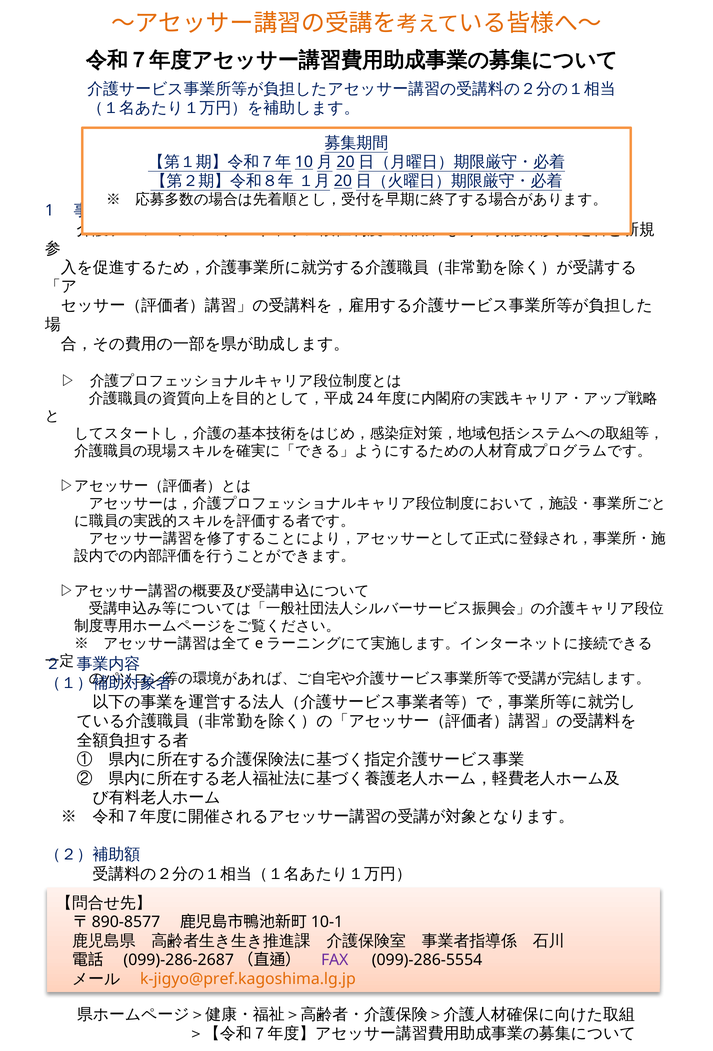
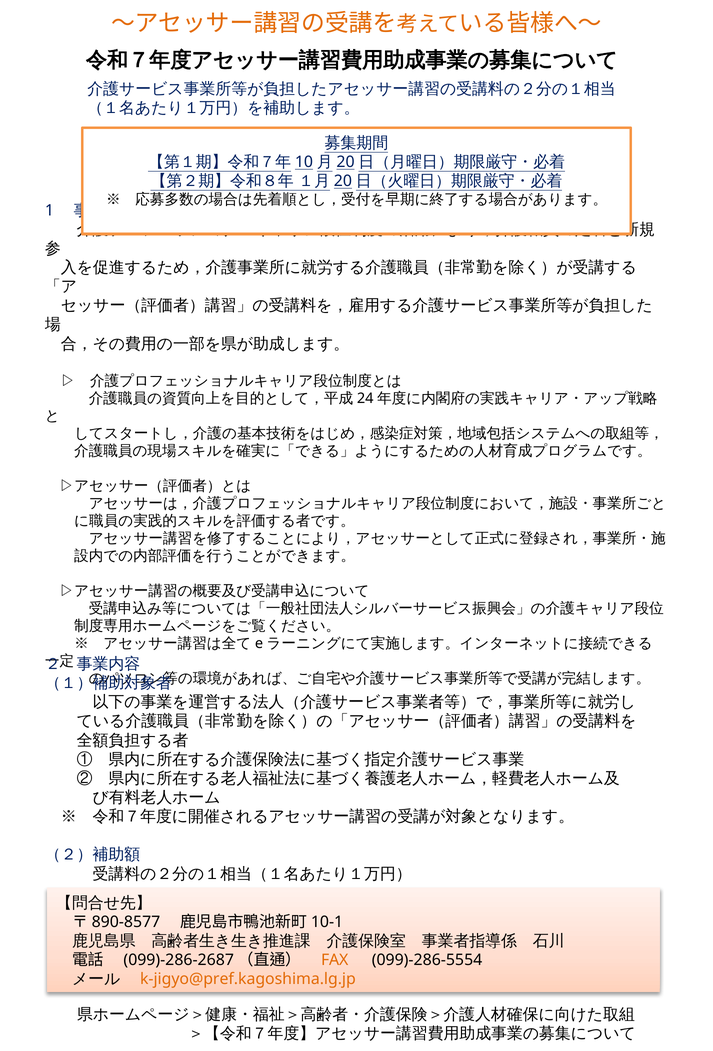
FAX colour: purple -> orange (335, 960)
